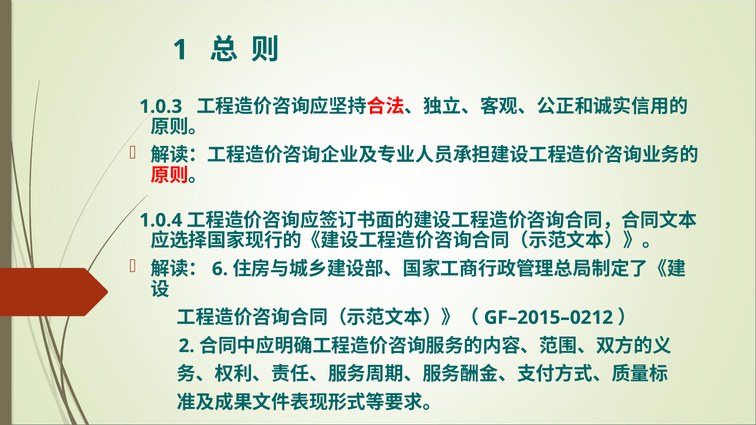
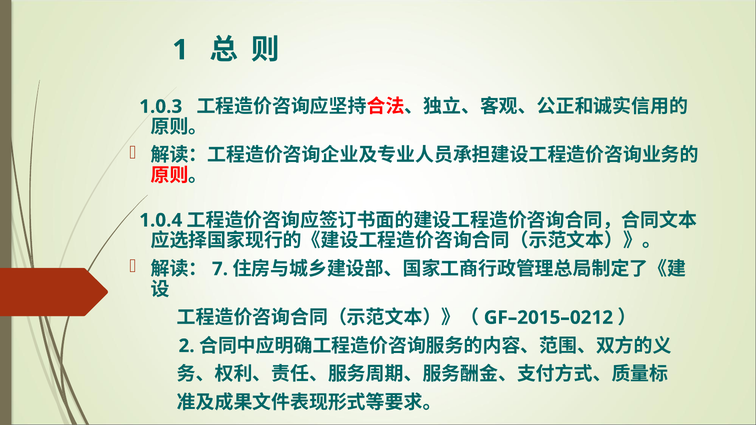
6: 6 -> 7 (220, 269)
